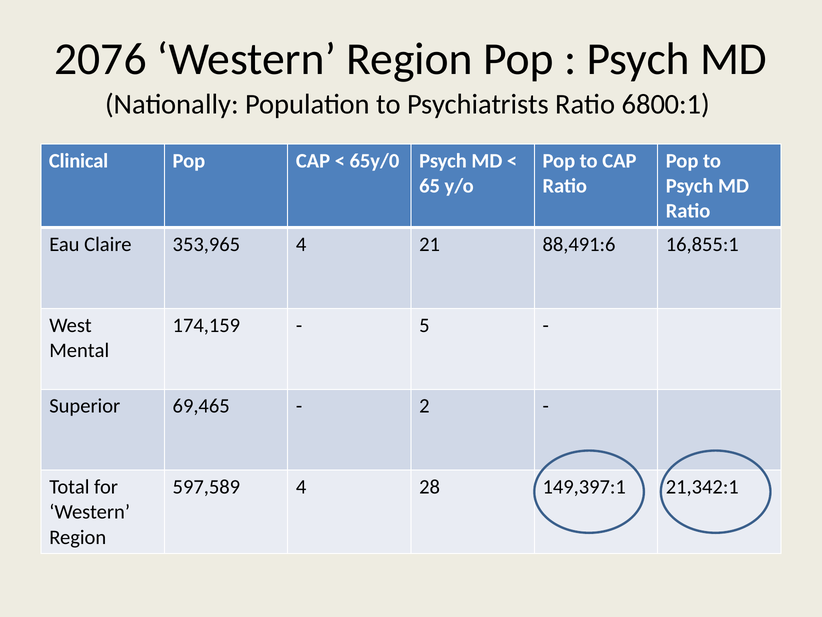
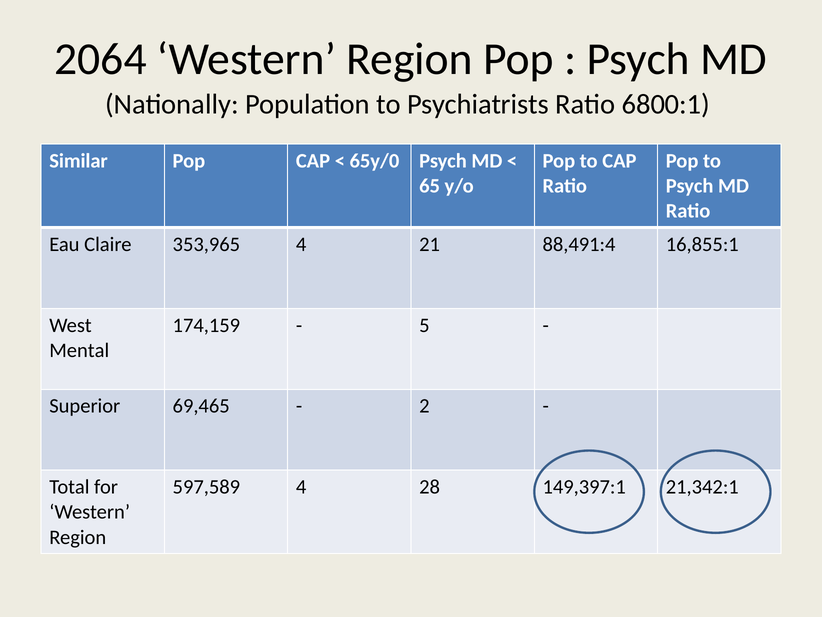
2076: 2076 -> 2064 (100, 59)
Clinical: Clinical -> Similar (79, 161)
88,491:6: 88,491:6 -> 88,491:4 (579, 244)
